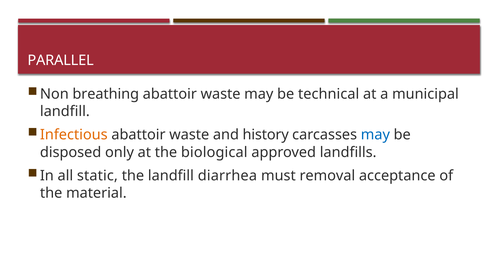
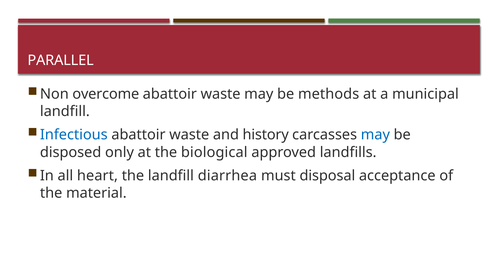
breathing: breathing -> overcome (106, 94)
technical: technical -> methods (329, 94)
Infectious colour: orange -> blue (74, 135)
static: static -> heart (97, 176)
removal: removal -> disposal (327, 176)
